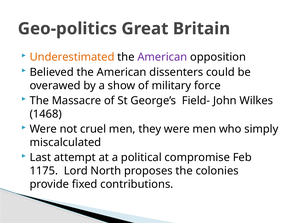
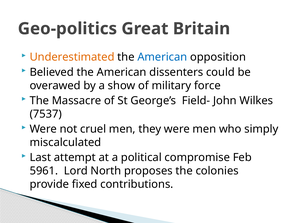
American colour: purple -> blue (162, 57)
1468: 1468 -> 7537 (46, 114)
1175: 1175 -> 5961 (44, 171)
